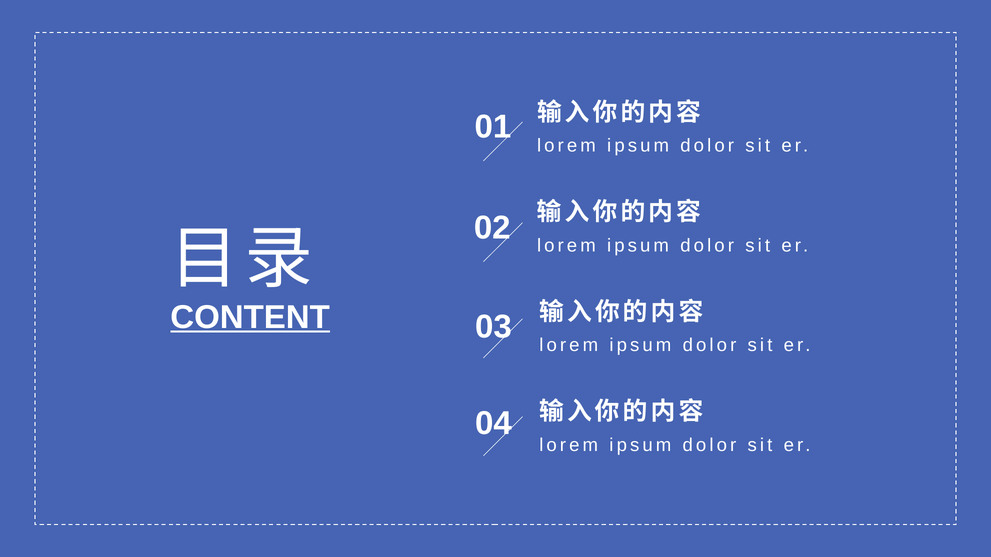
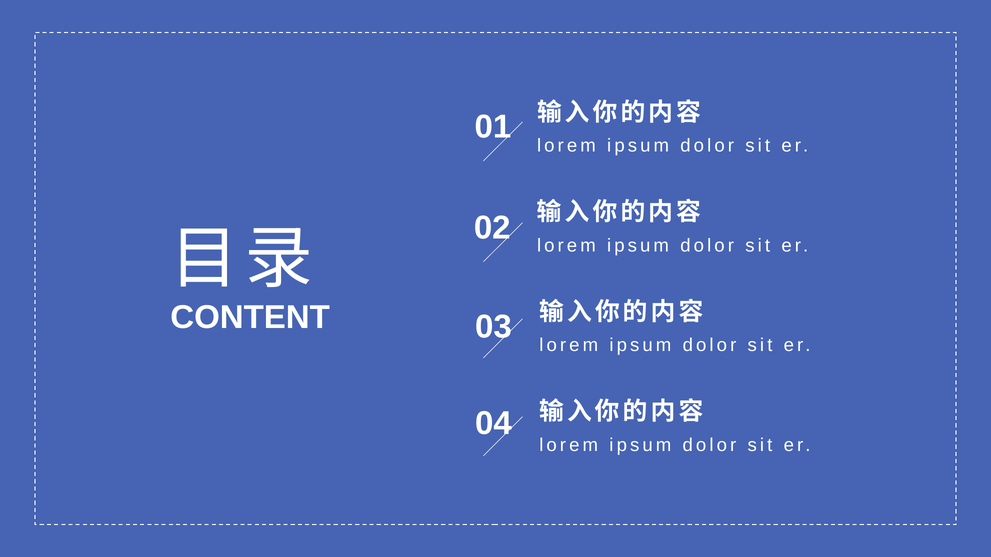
CONTENT underline: present -> none (250, 318)
